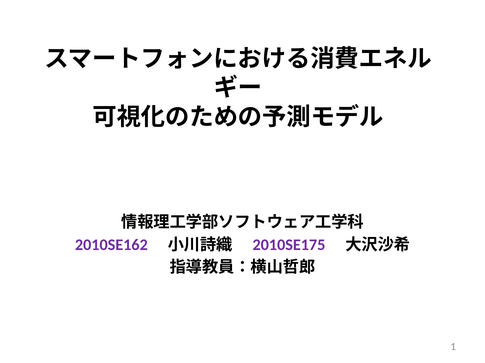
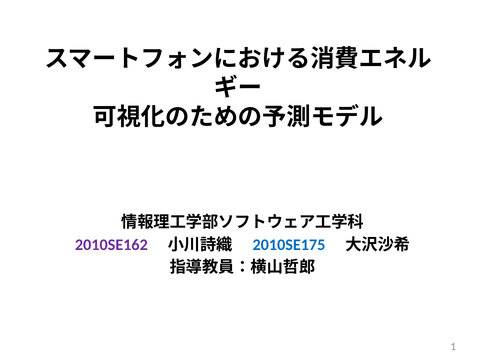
2010SE175 colour: purple -> blue (289, 245)
